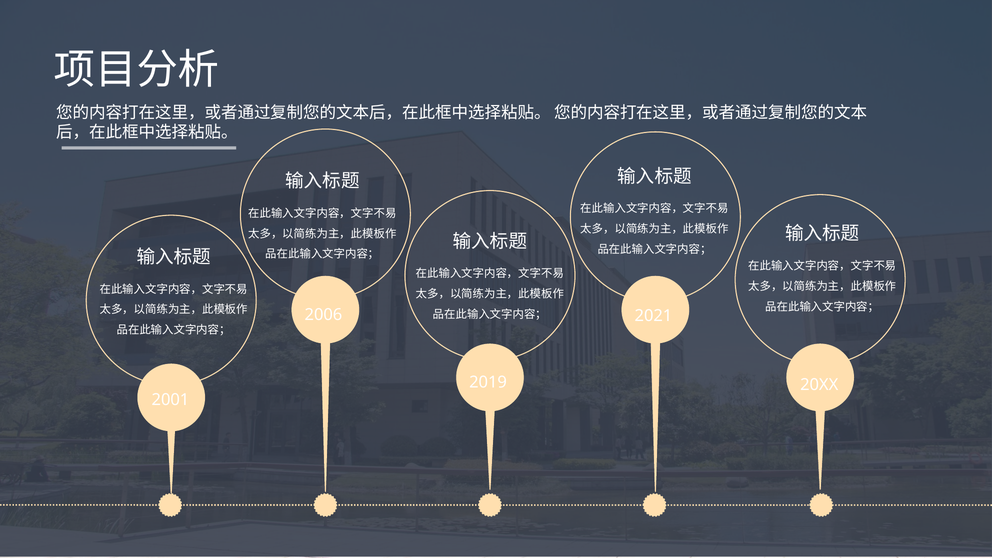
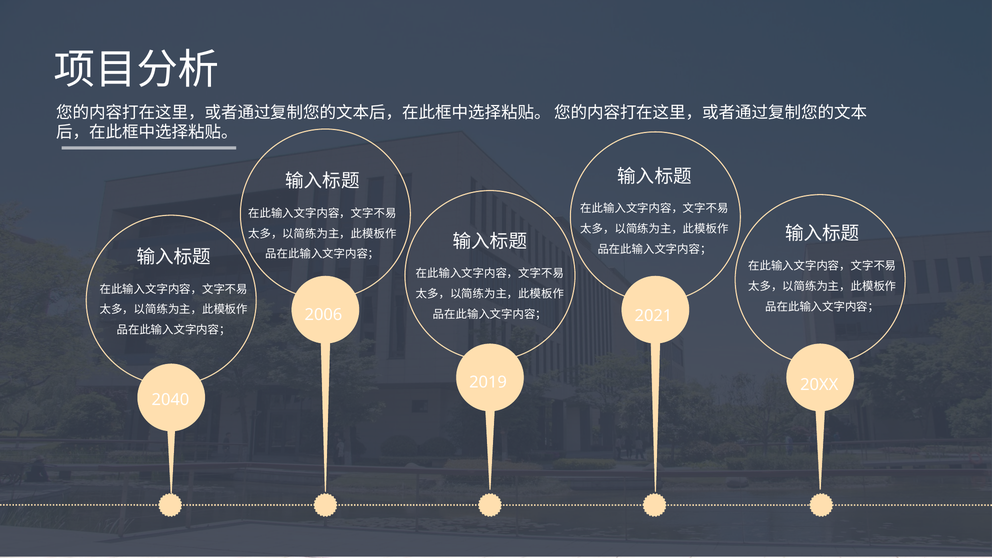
2001: 2001 -> 2040 (170, 400)
